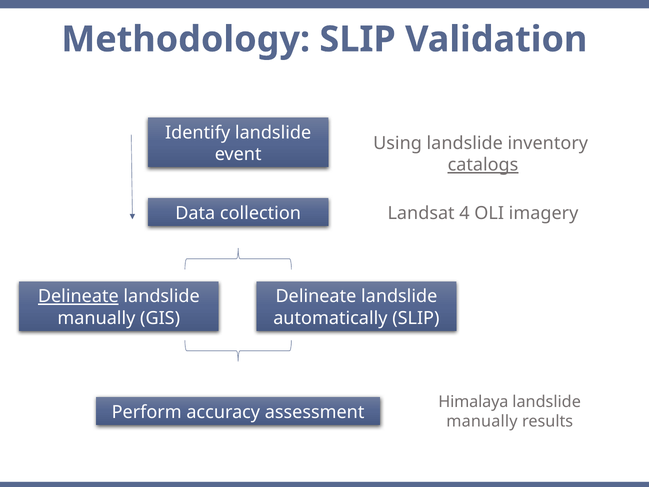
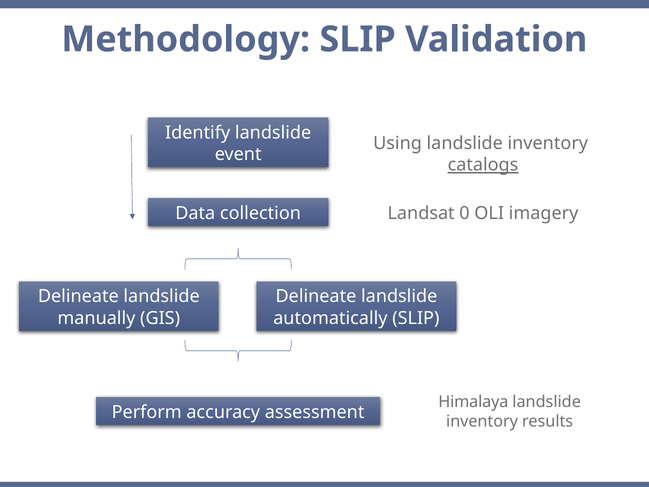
4: 4 -> 0 (464, 213)
Delineate underline: present -> none (78, 296)
manually: manually -> inventory (482, 421)
